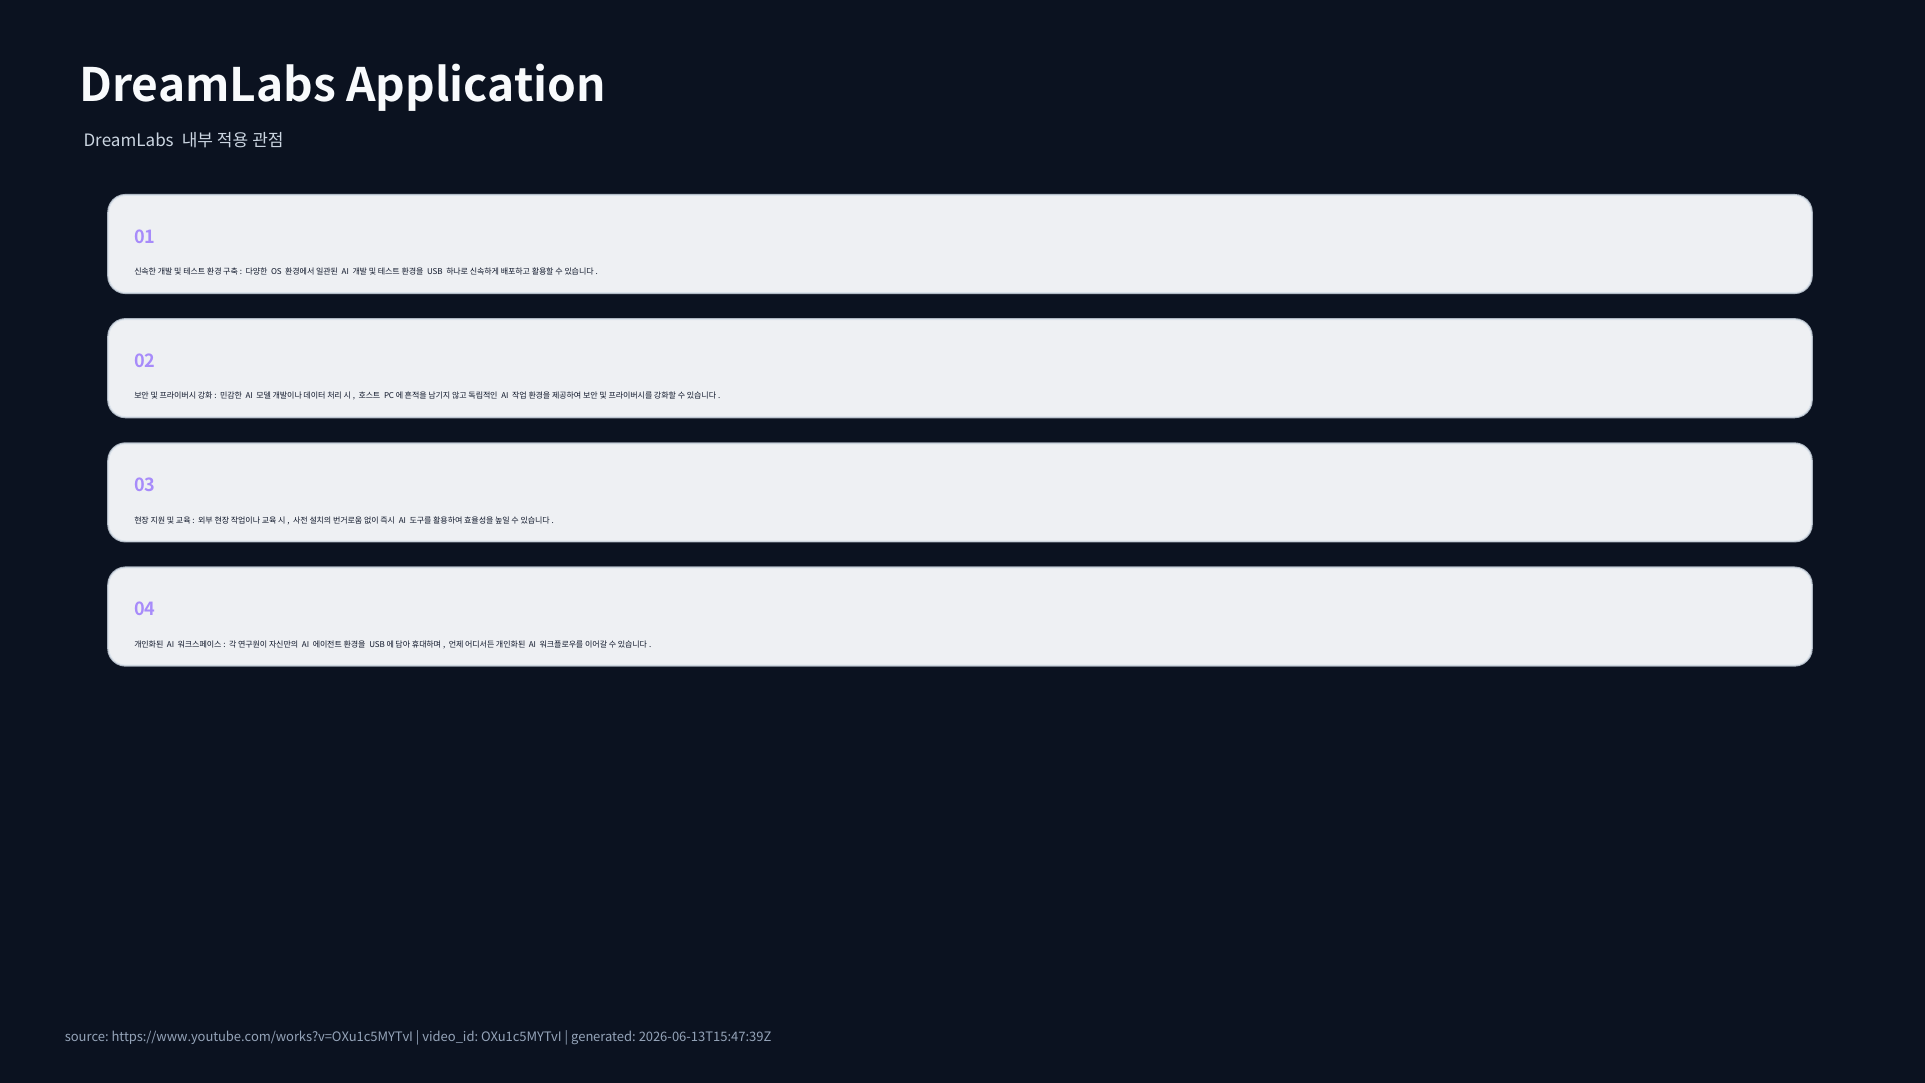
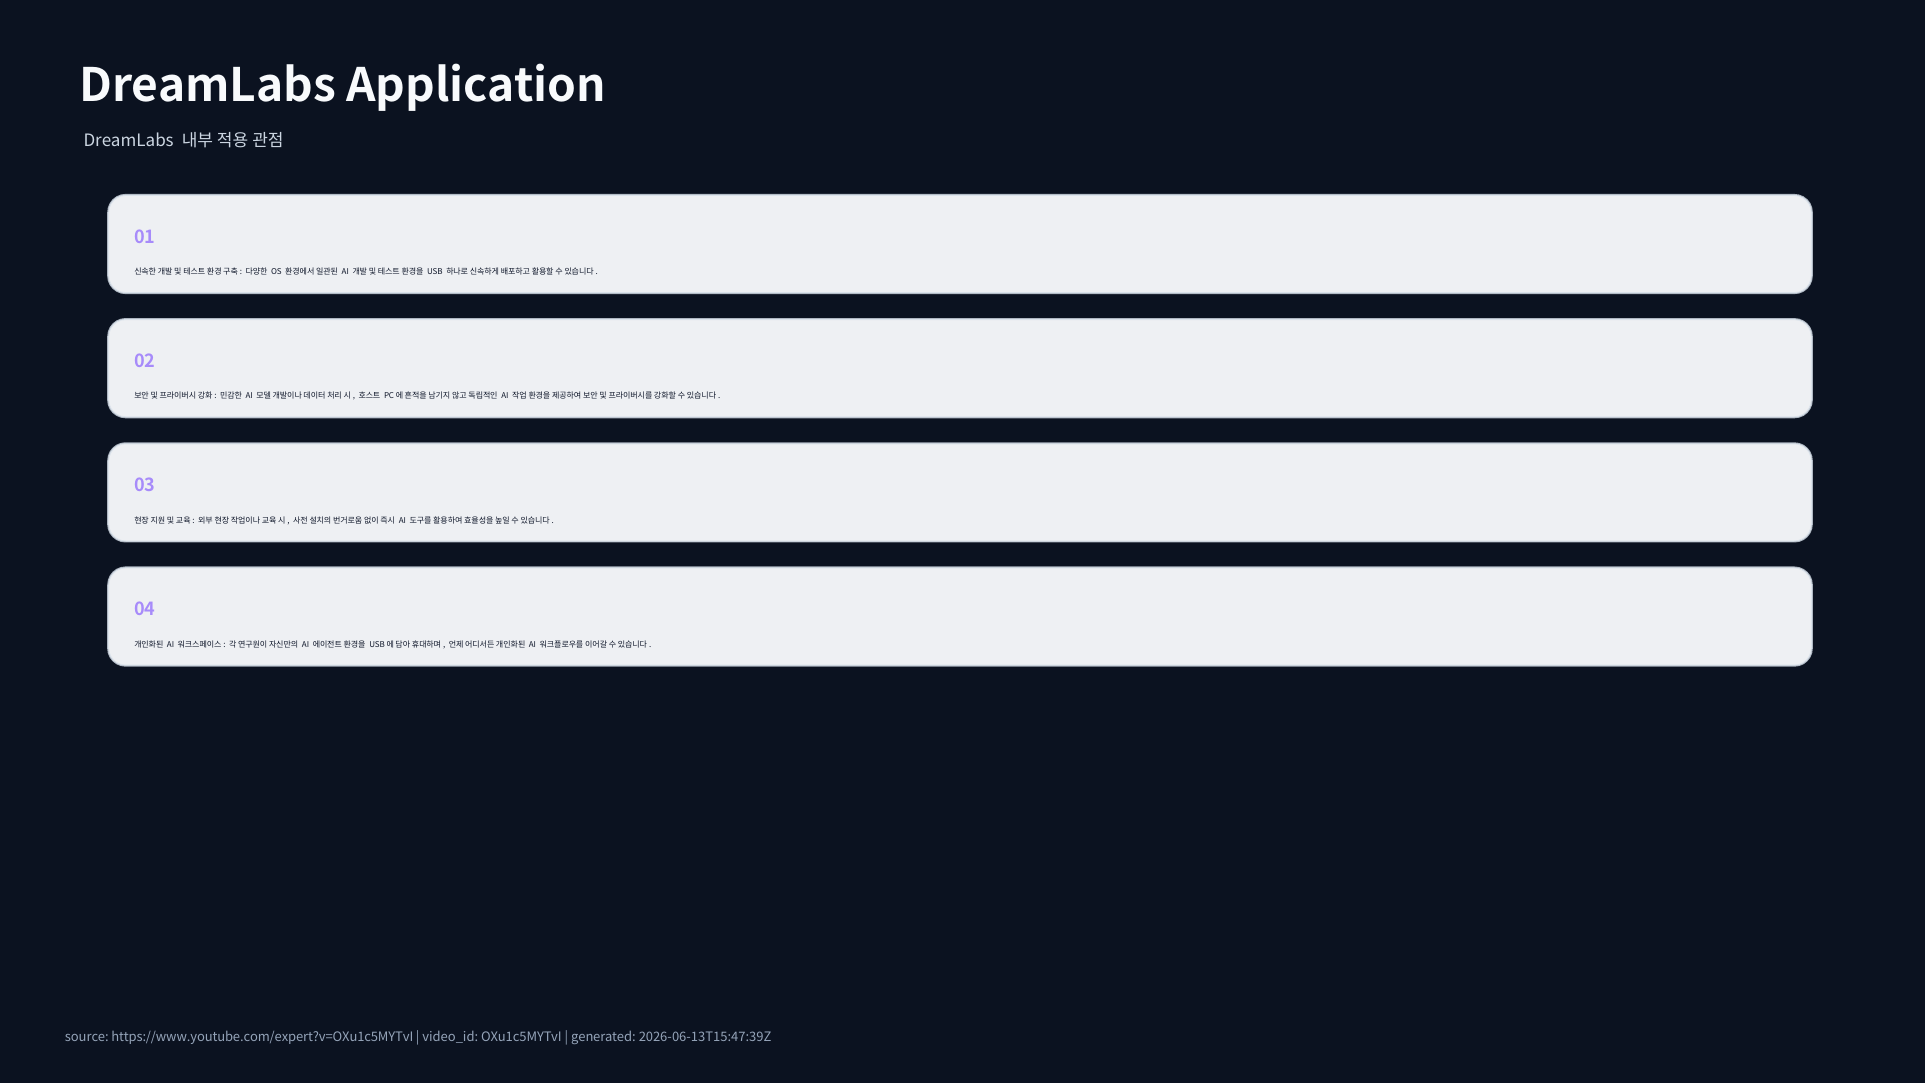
https://www.youtube.com/works?v=OXu1c5MYTvI: https://www.youtube.com/works?v=OXu1c5MYTvI -> https://www.youtube.com/expert?v=OXu1c5MYTvI (262, 1037)
